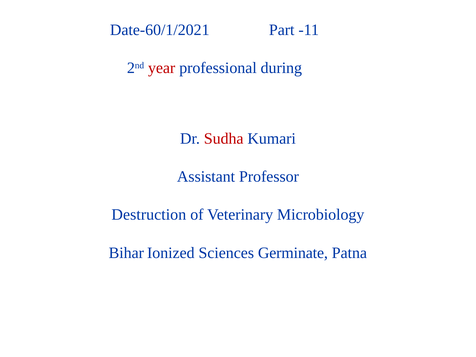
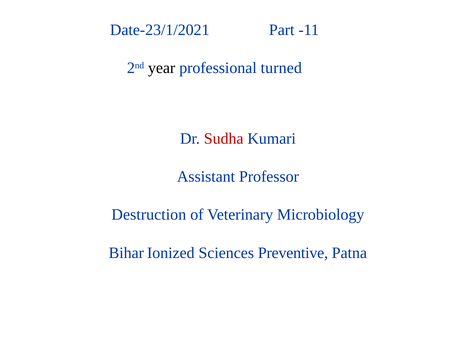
Date-60/1/2021: Date-60/1/2021 -> Date-23/1/2021 (160, 30)
year colour: red -> black (162, 68)
during: during -> turned (281, 68)
Germinate: Germinate -> Preventive (293, 253)
